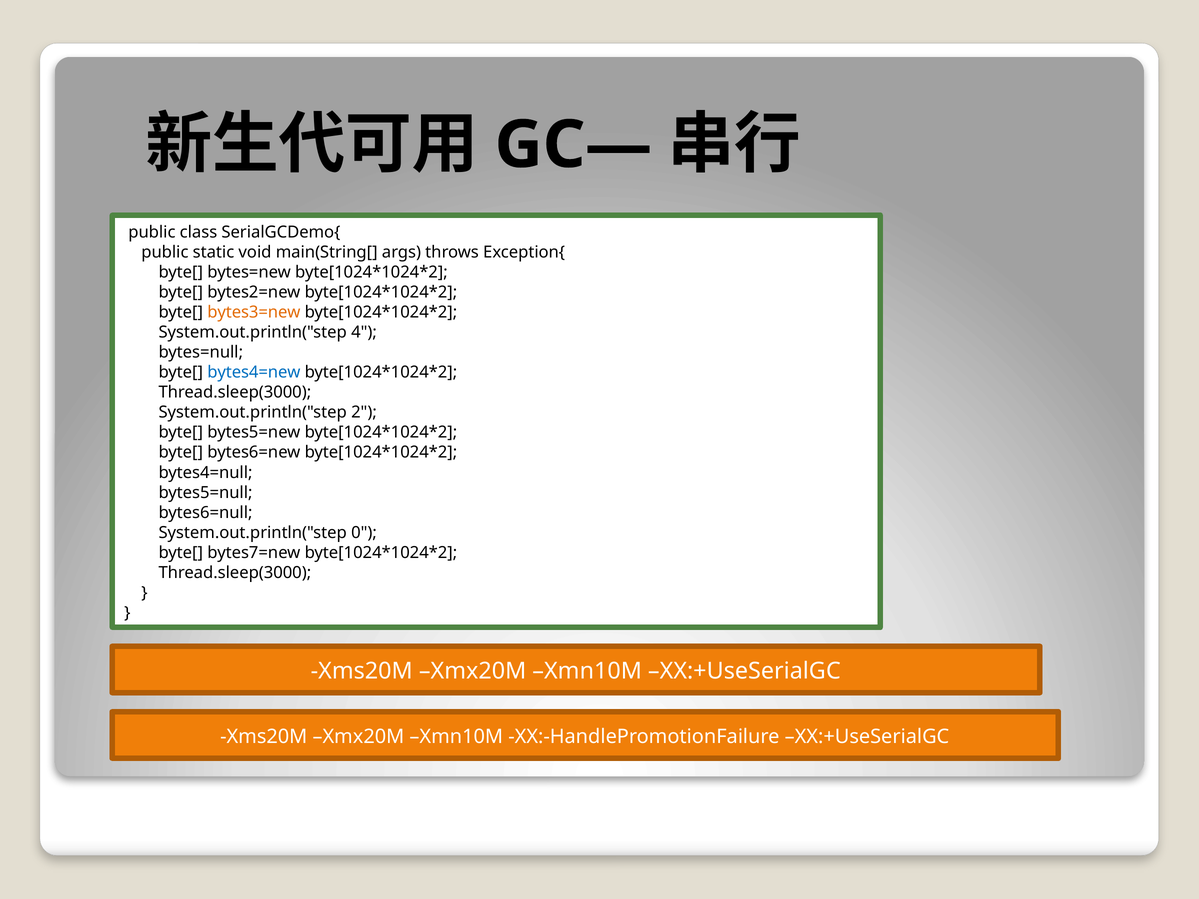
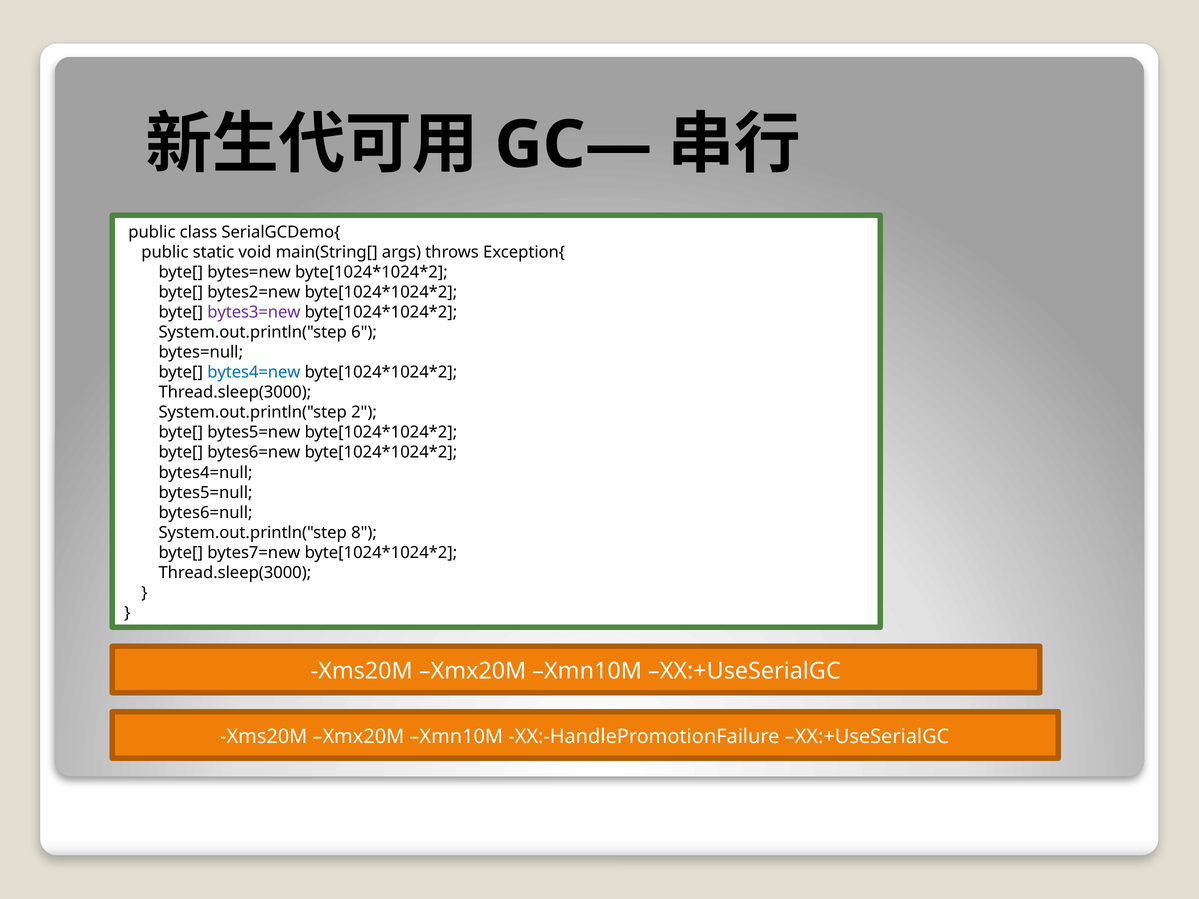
bytes3=new colour: orange -> purple (254, 313)
4: 4 -> 6 (364, 333)
0: 0 -> 8 (364, 533)
